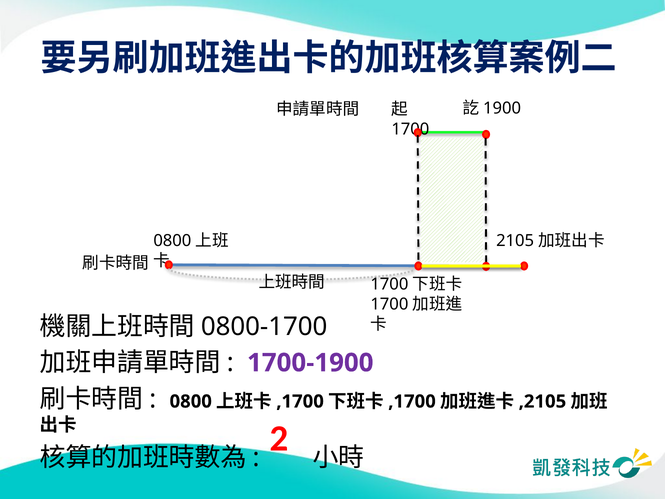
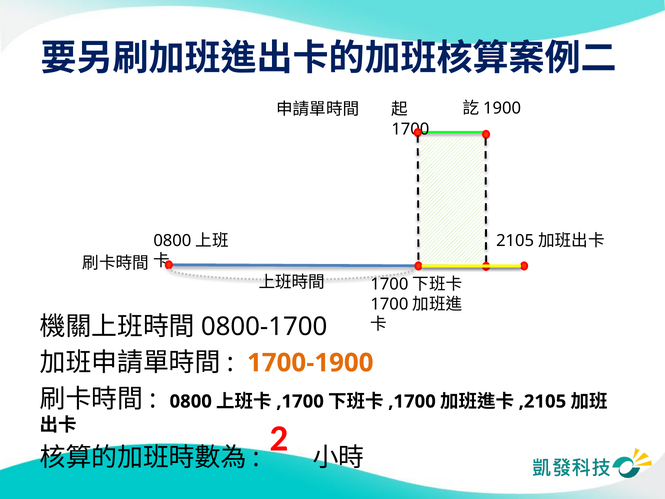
1700-1900 colour: purple -> orange (310, 363)
